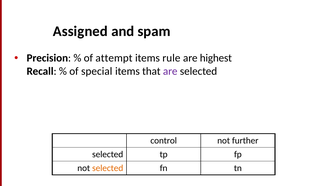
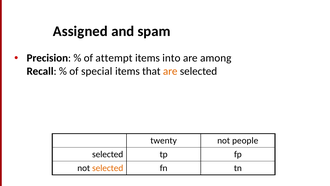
rule: rule -> into (171, 58)
highest: highest -> among (216, 58)
are colour: purple -> orange (170, 71)
control: control -> twenty (164, 140)
further: further -> people (245, 140)
